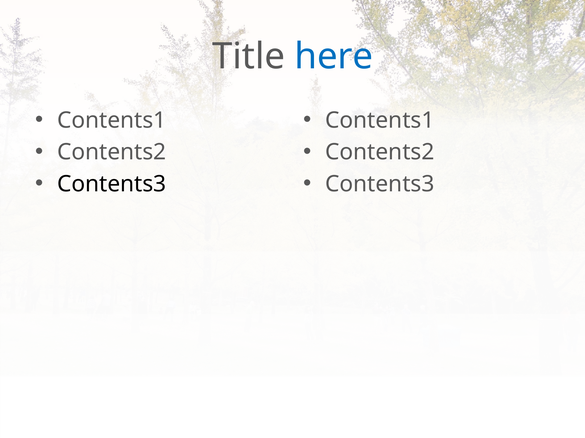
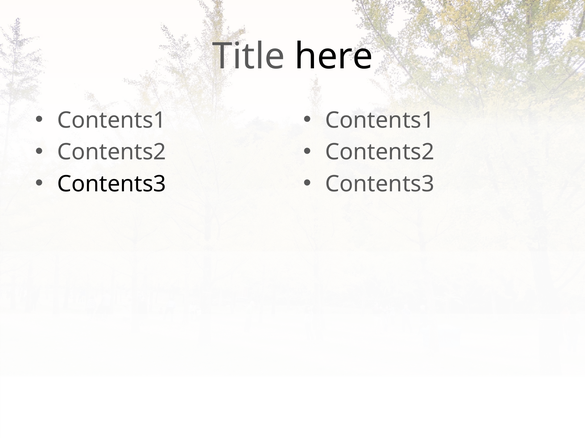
here colour: blue -> black (334, 57)
